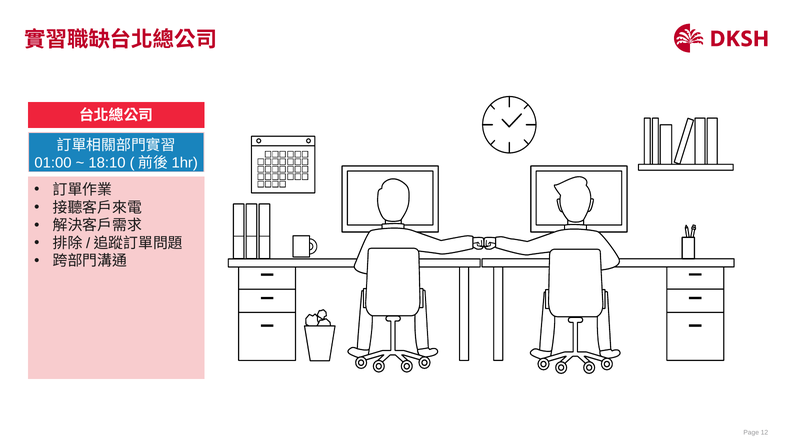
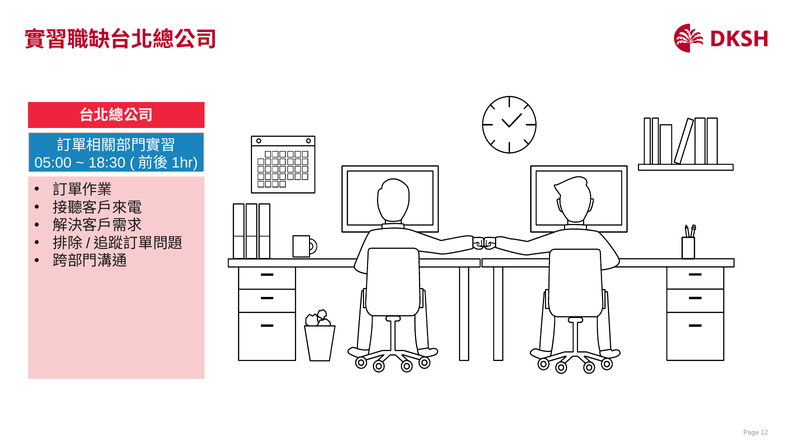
01:00: 01:00 -> 05:00 (53, 163)
18:10: 18:10 -> 18:30 (107, 163)
